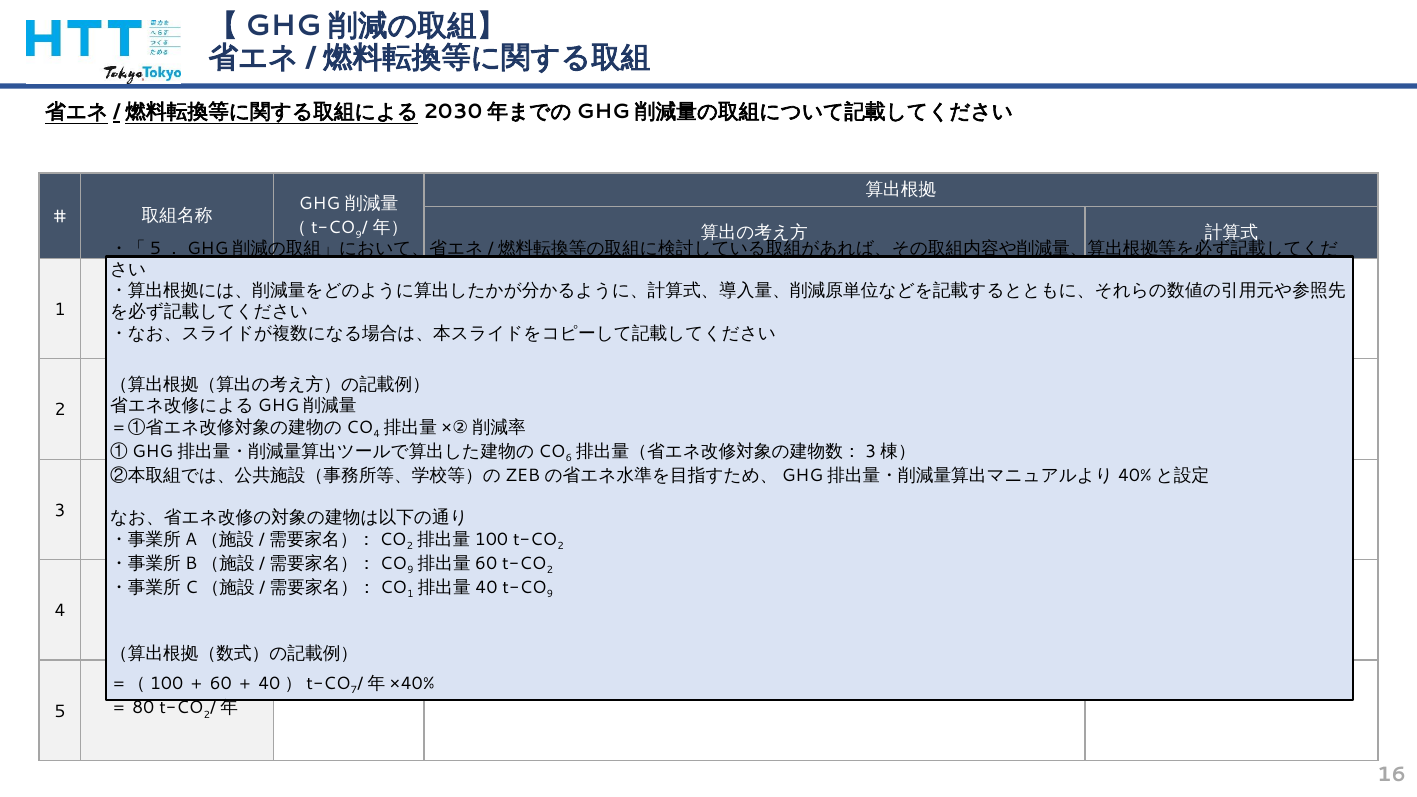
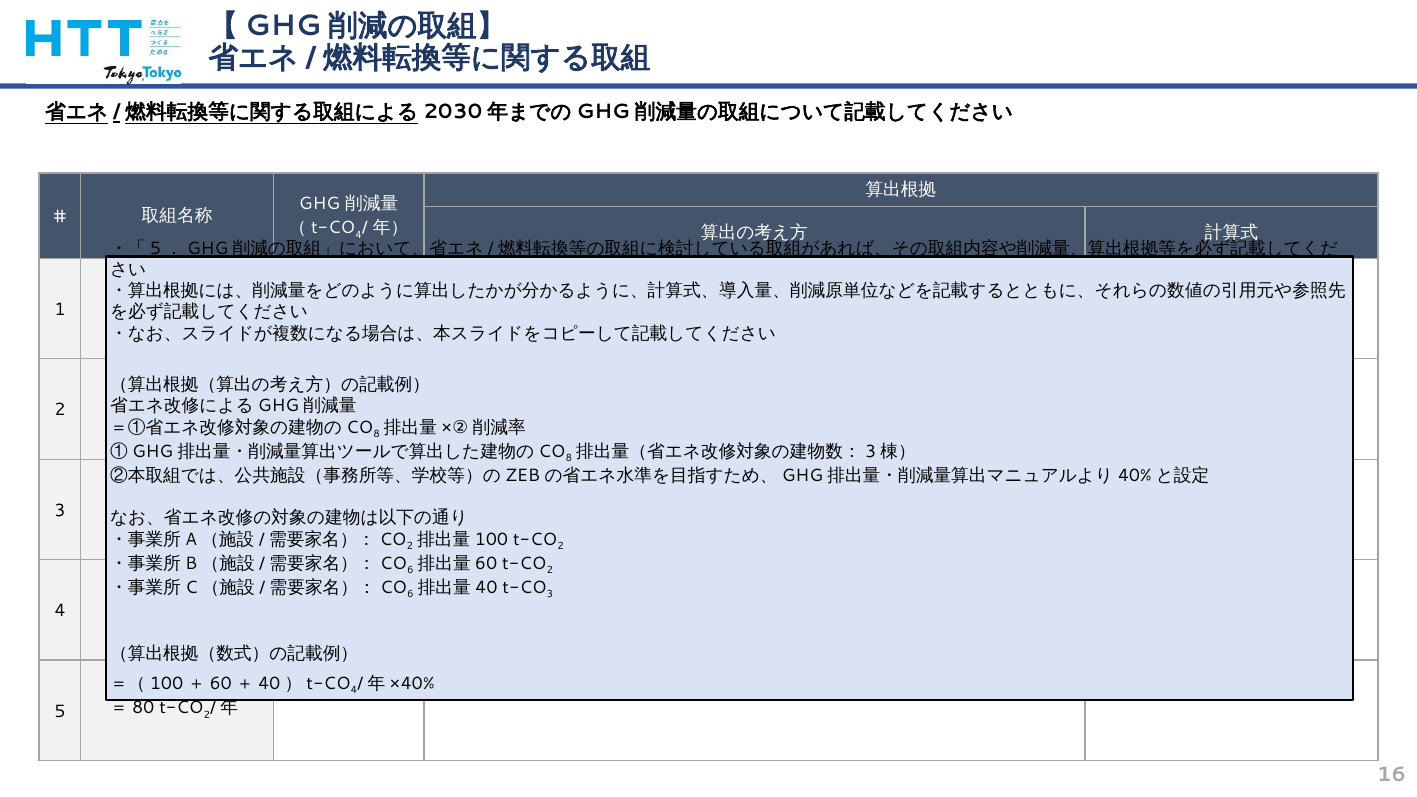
9: 9 -> 4 (359, 235)
4: 4 -> 8 (377, 434)
6: 6 -> 8 (569, 458)
9: 9 -> 6 (410, 570)
1: 1 -> 6 (410, 594)
9: 9 -> 3 (550, 594)
7: 7 -> 4 (354, 691)
